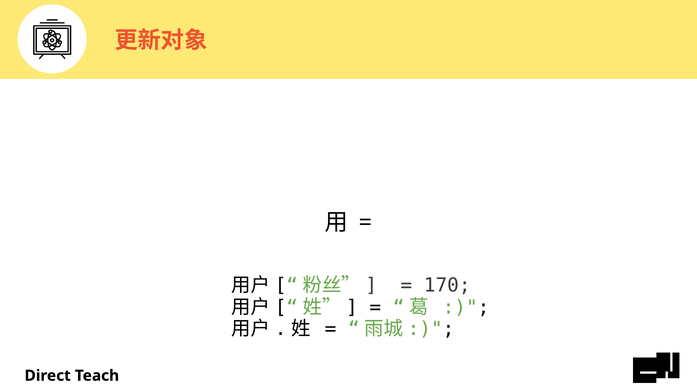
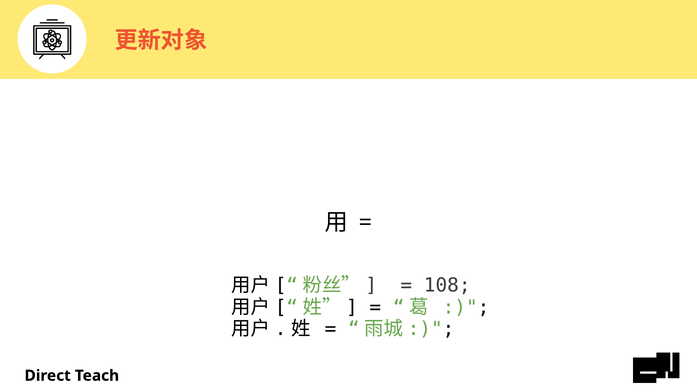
170: 170 -> 108 (447, 286)
